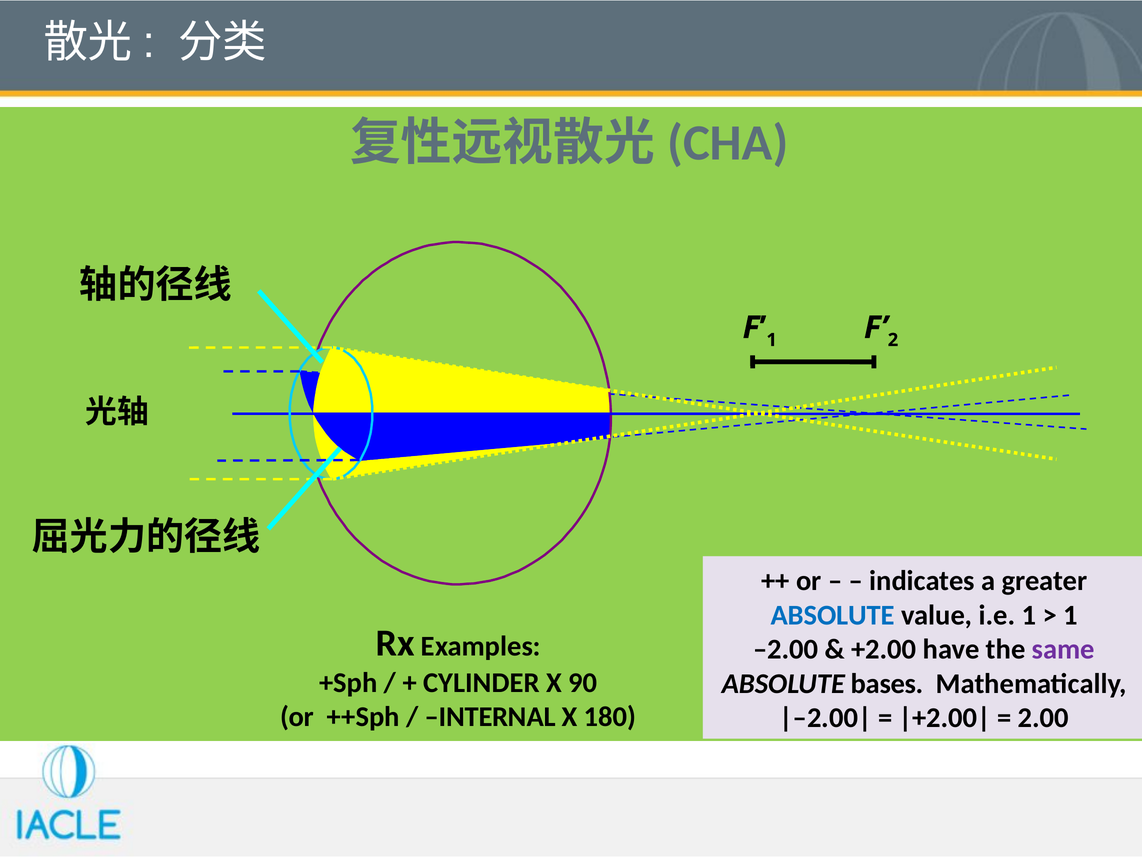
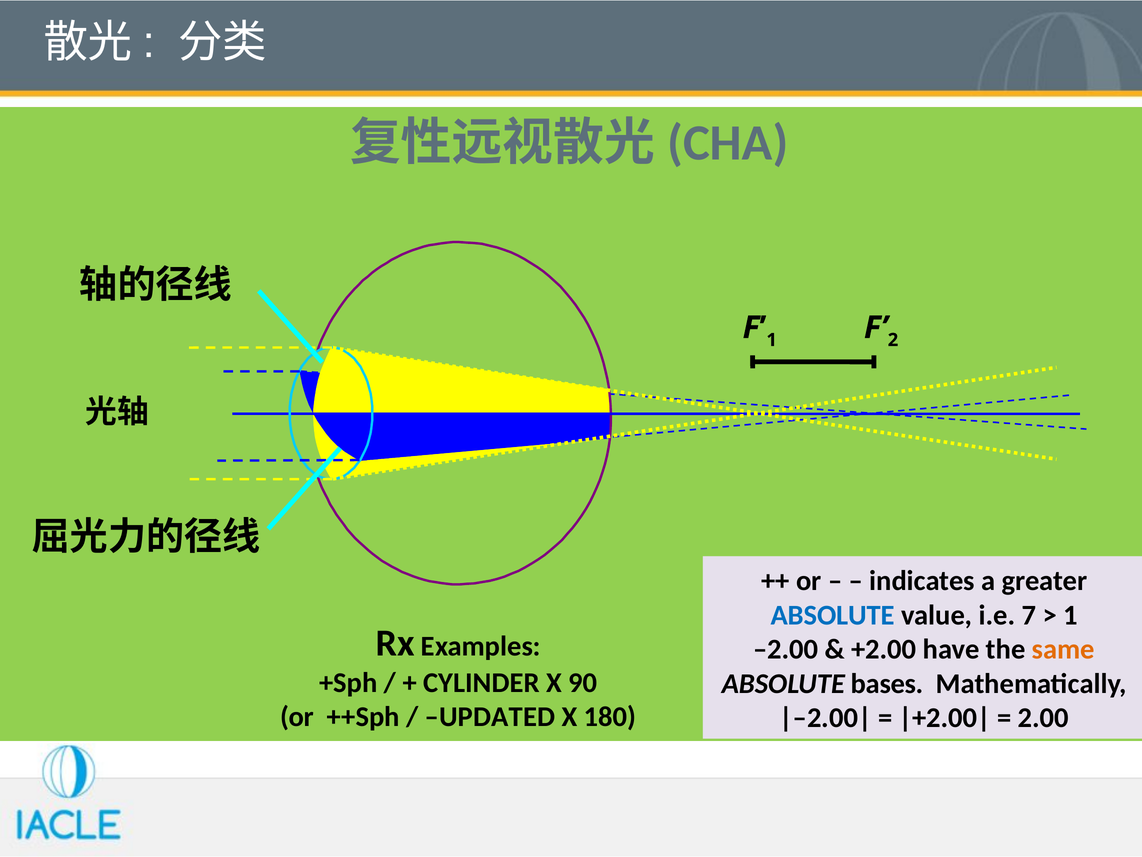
i.e 1: 1 -> 7 (1029, 615)
same colour: purple -> orange (1063, 649)
INTERNAL: INTERNAL -> UPDATED (490, 716)
